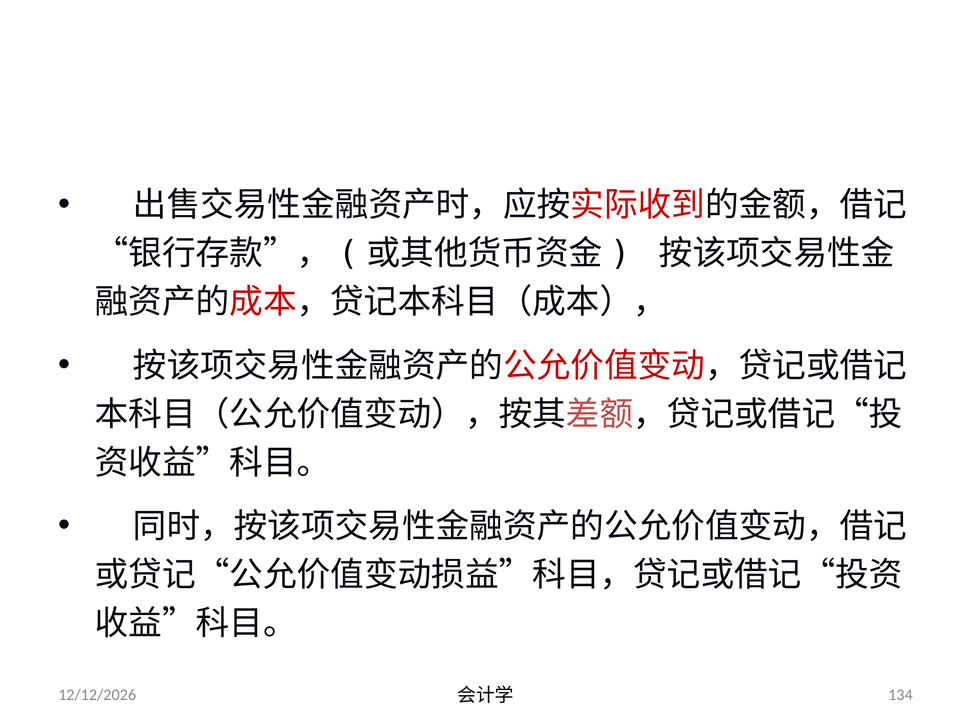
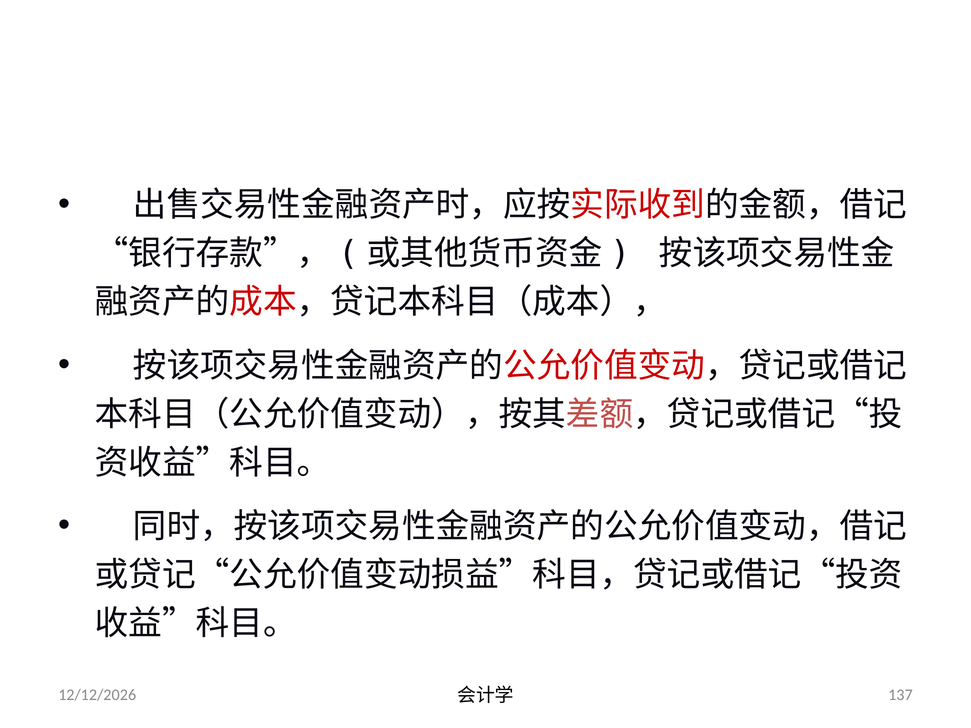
134: 134 -> 137 (900, 695)
